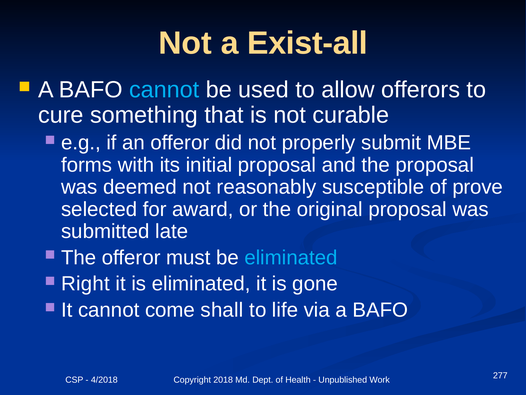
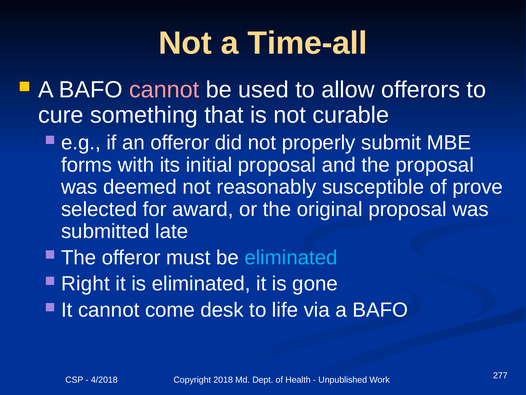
Exist-all: Exist-all -> Time-all (308, 43)
cannot colour: light blue -> pink (164, 90)
shall: shall -> desk (222, 310)
